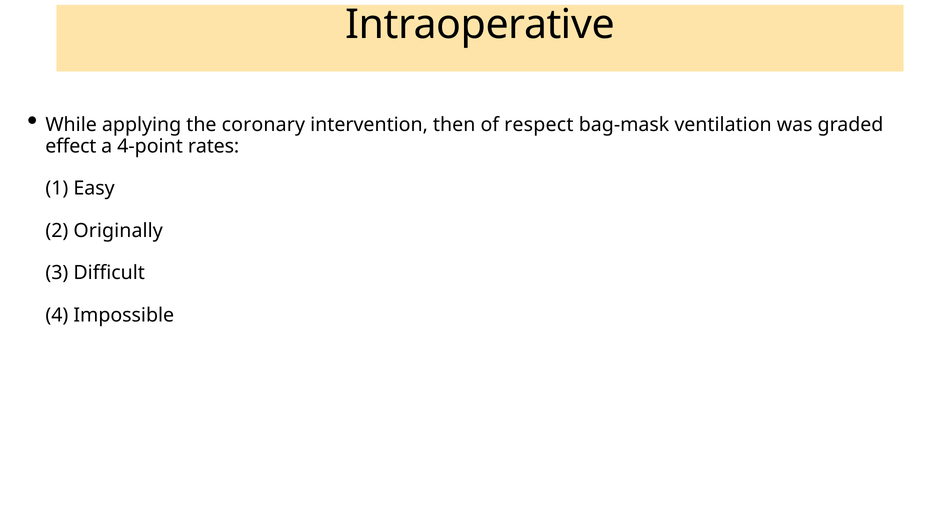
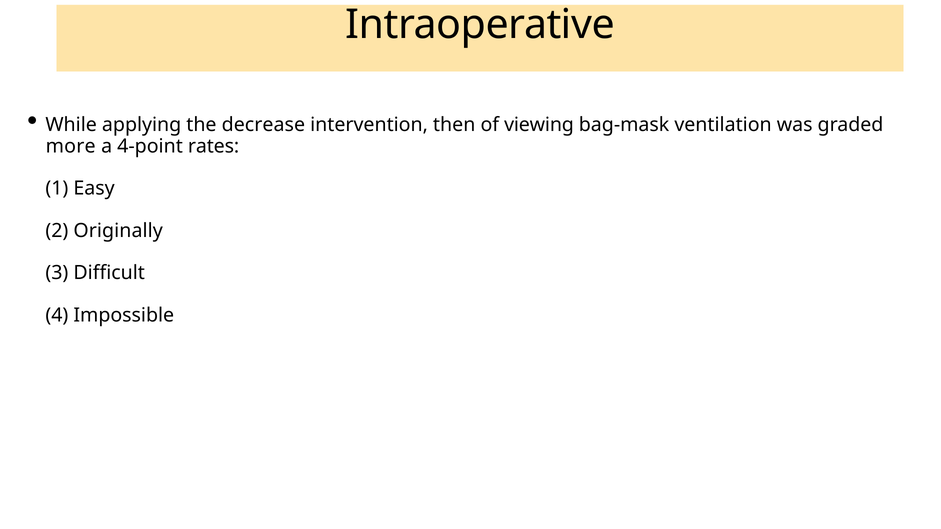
coronary: coronary -> decrease (263, 125)
respect: respect -> viewing (539, 125)
effect: effect -> more (71, 146)
